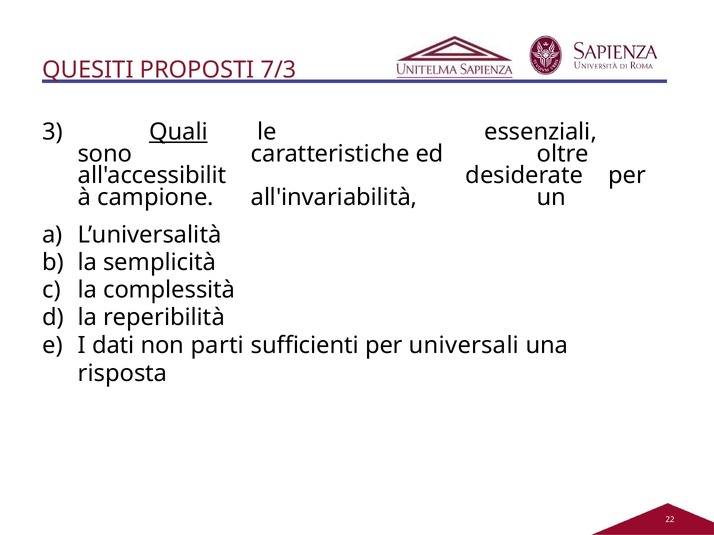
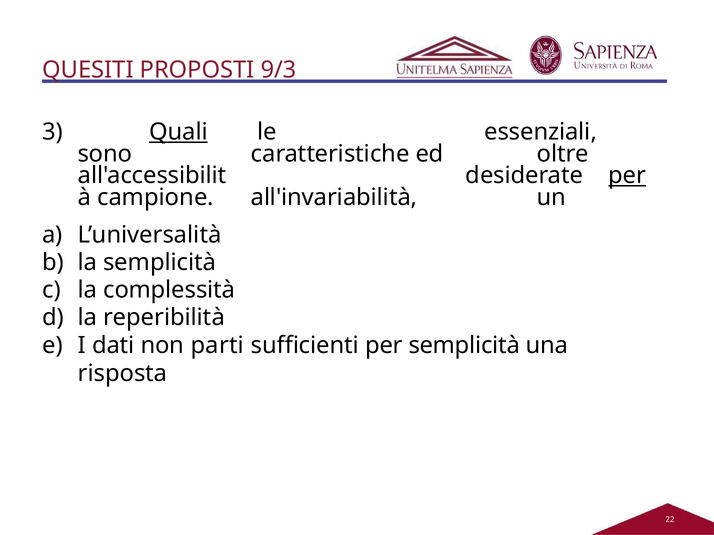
7/3: 7/3 -> 9/3 (279, 70)
per underline: none -> present (627, 176)
per universali: universali -> semplicità (464, 346)
